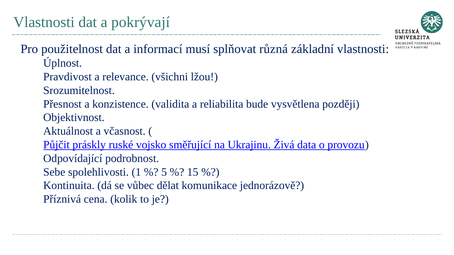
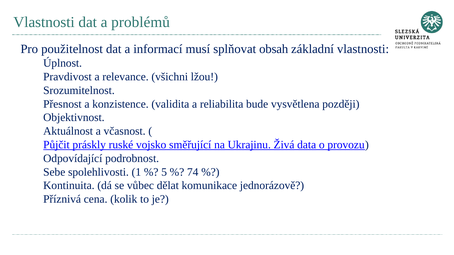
pokrývají: pokrývají -> problémů (141, 22)
různá: různá -> obsah (274, 49)
15: 15 -> 74 (193, 172)
